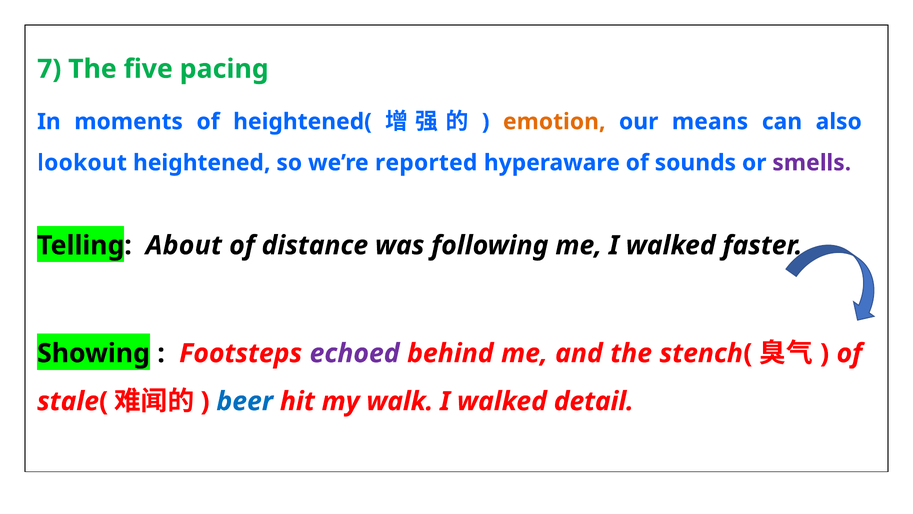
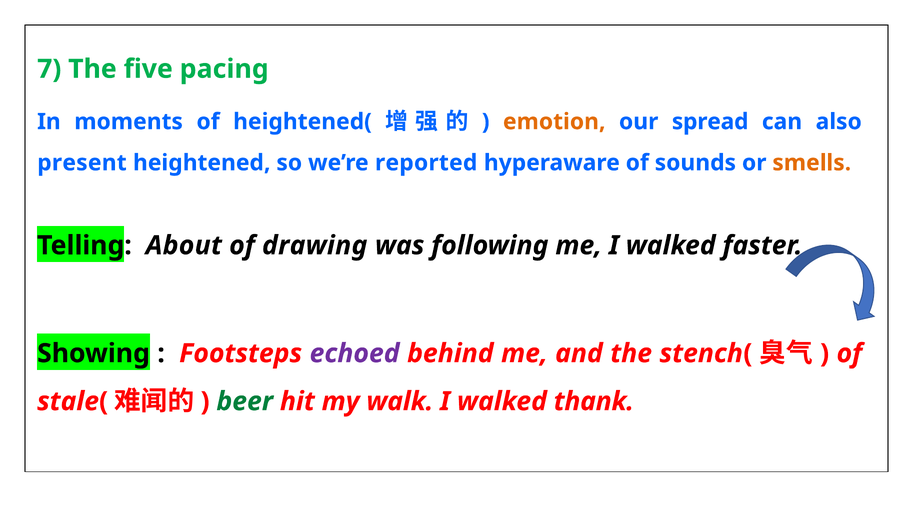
means: means -> spread (710, 122)
lookout: lookout -> present (82, 163)
smells colour: purple -> orange (812, 163)
distance: distance -> drawing (315, 245)
beer colour: blue -> green (245, 401)
detail: detail -> thank (594, 401)
